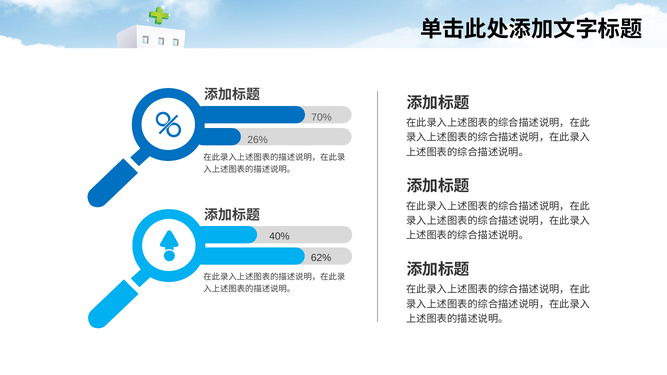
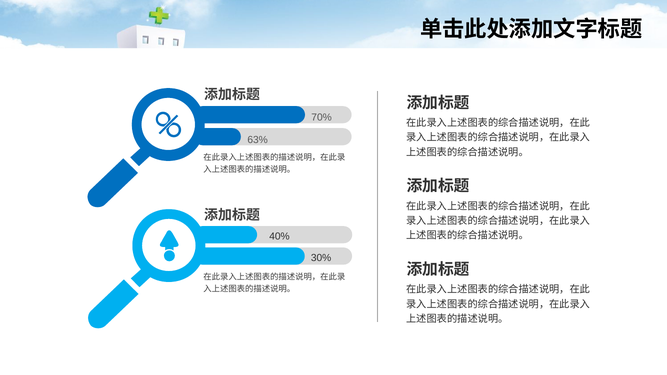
26%: 26% -> 63% (258, 140)
62%: 62% -> 30% (321, 258)
